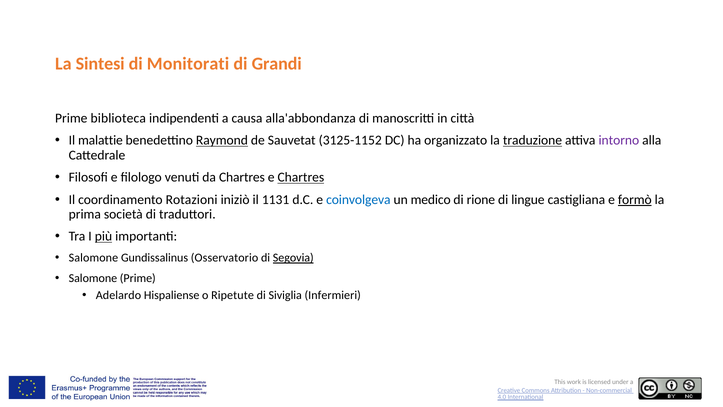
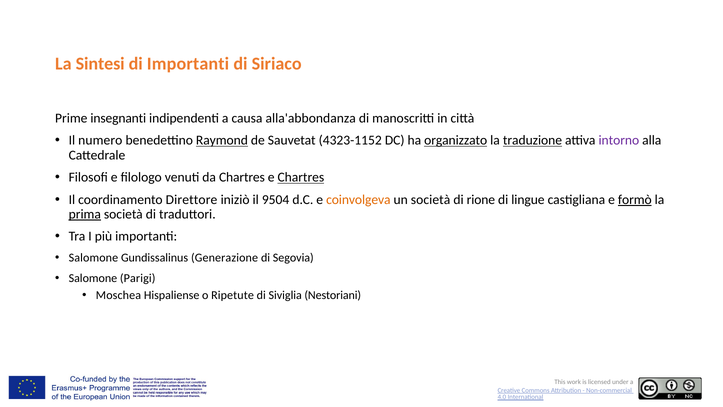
di Monitorati: Monitorati -> Importanti (188, 64)
Grandi: Grandi -> Siriaco (277, 64)
biblioteca: biblioteca -> insegnanti (118, 118)
malattie: malattie -> numero (100, 140)
3125-1152: 3125-1152 -> 4323-1152 (350, 140)
organizzato underline: none -> present (456, 140)
Rotazioni: Rotazioni -> Direttore (192, 199)
1131: 1131 -> 9504 (276, 199)
coinvolgeva colour: blue -> orange (358, 199)
un medico: medico -> società (431, 199)
prima underline: none -> present (85, 214)
più underline: present -> none (104, 236)
Osservatorio: Osservatorio -> Generazione (225, 258)
Segovia underline: present -> none (293, 258)
Salomone Prime: Prime -> Parigi (138, 278)
Adelardo: Adelardo -> Moschea (118, 295)
Infermieri: Infermieri -> Nestoriani (333, 295)
